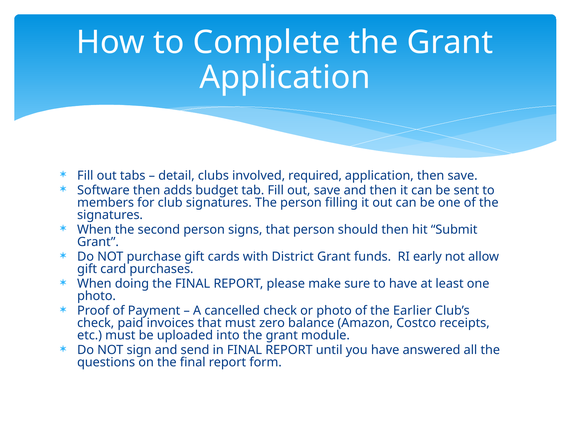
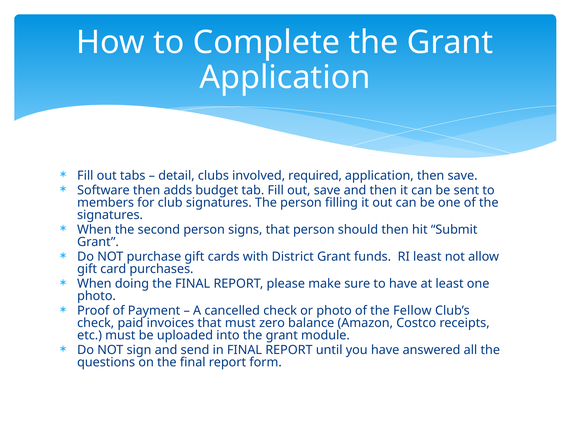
RI early: early -> least (427, 256)
Earlier: Earlier -> Fellow (412, 310)
